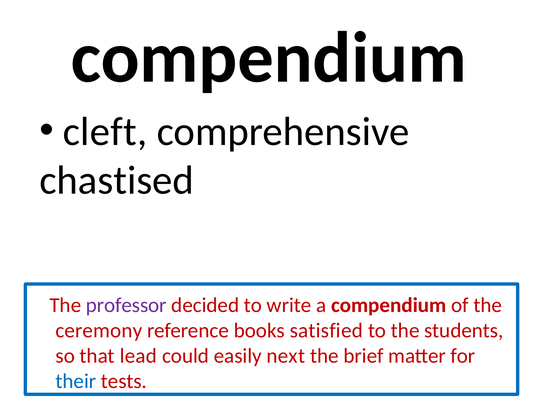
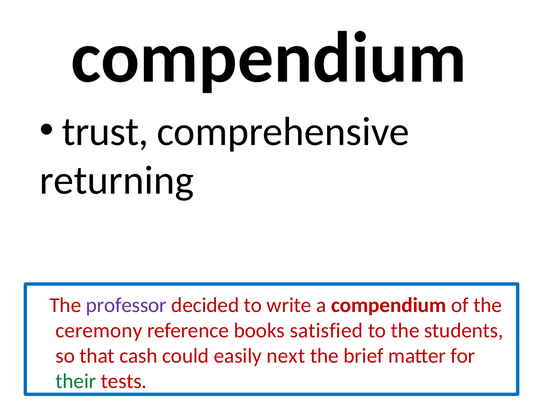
cleft: cleft -> trust (105, 132)
chastised: chastised -> returning (117, 181)
lead: lead -> cash (138, 356)
their colour: blue -> green (76, 381)
